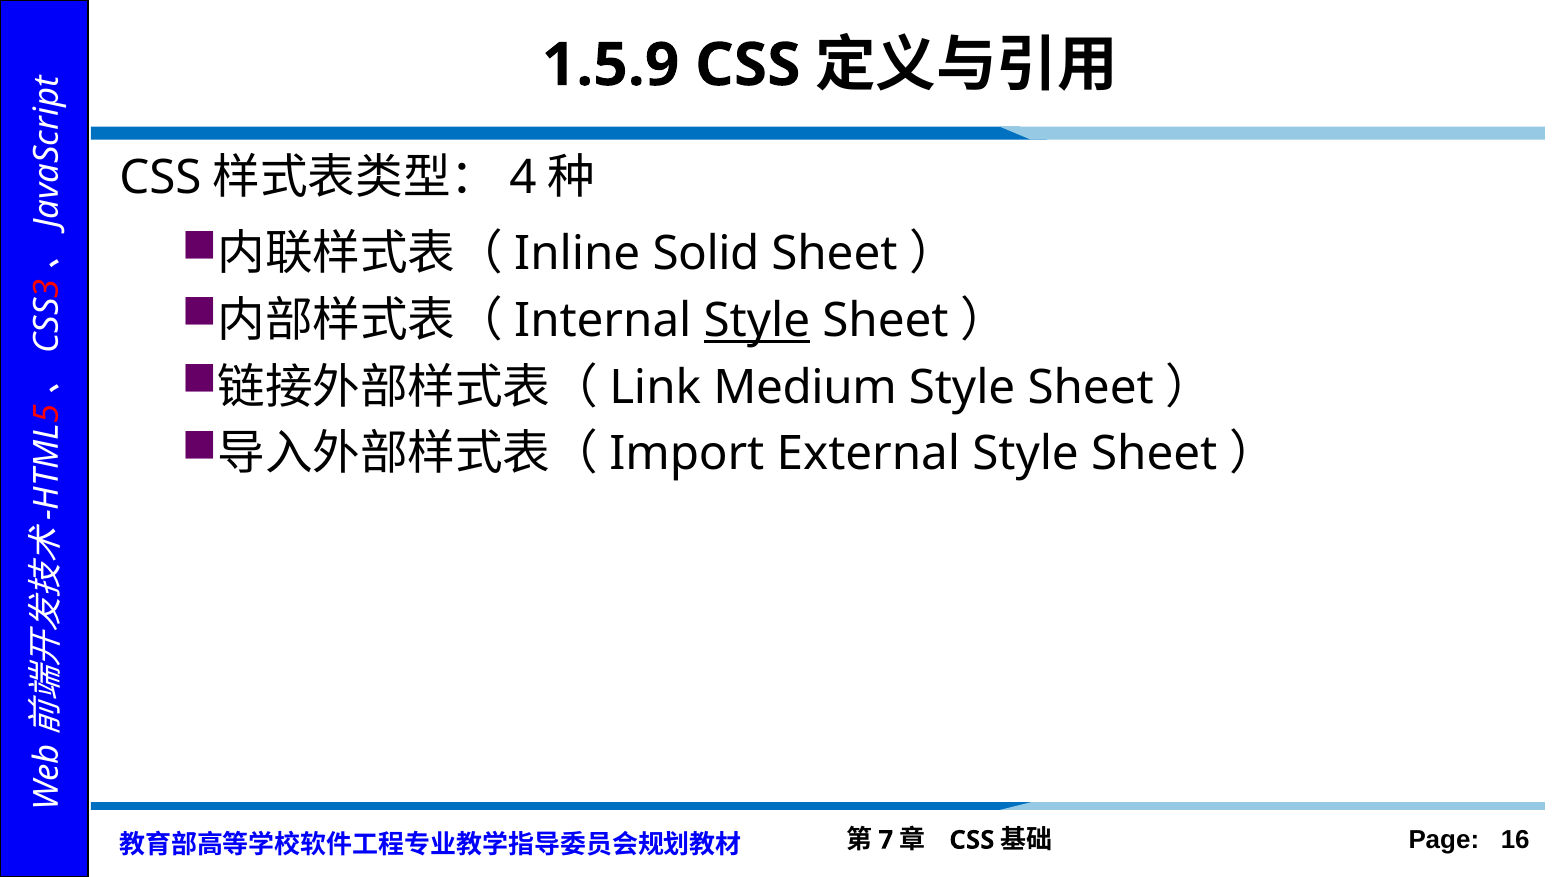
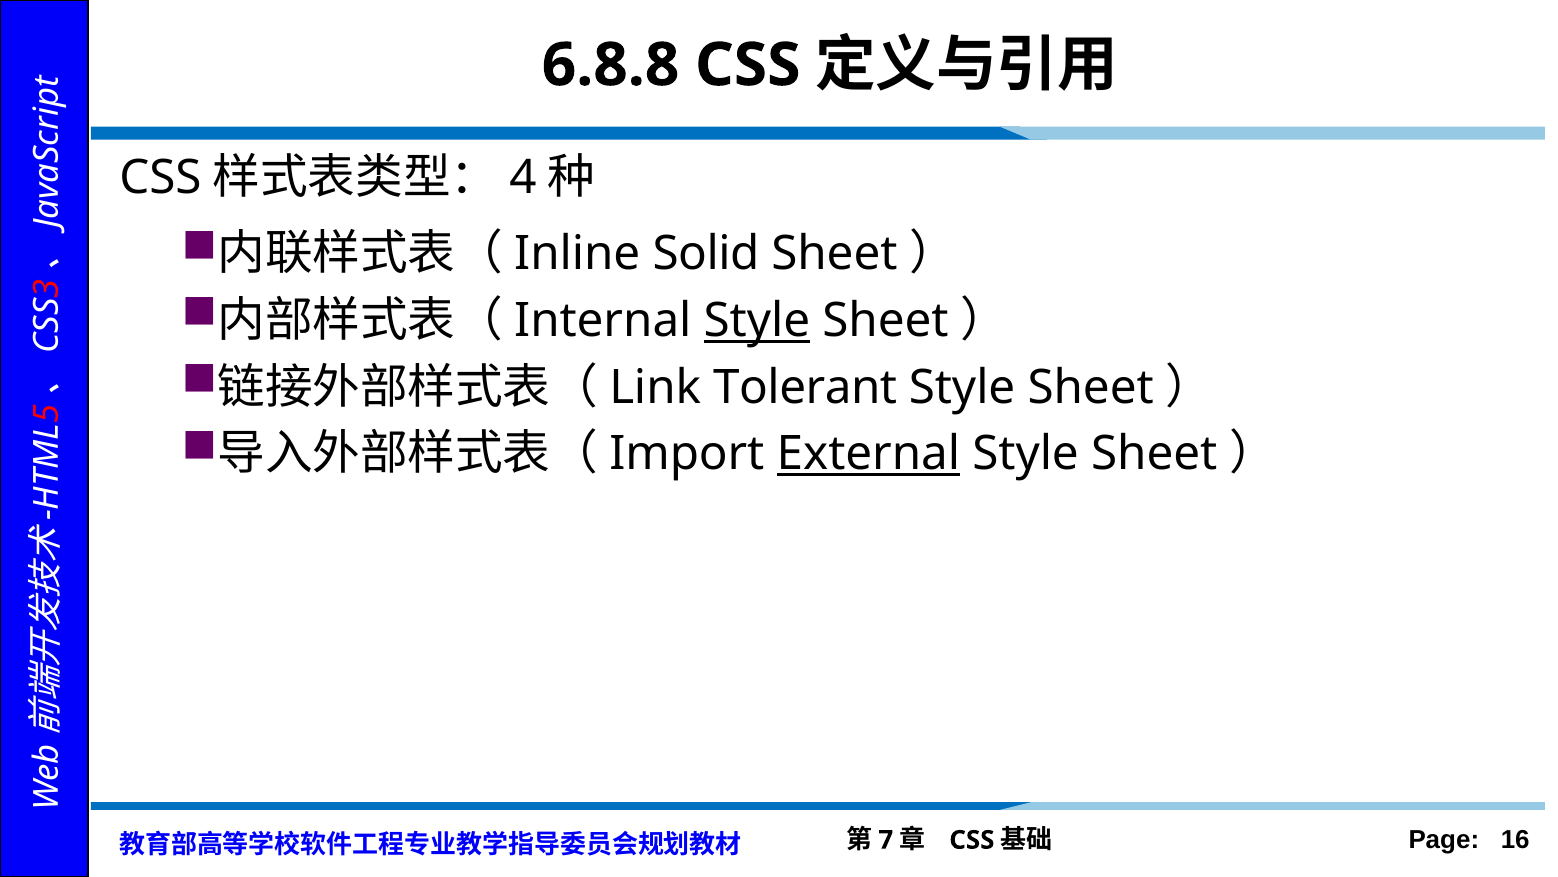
1.5.9: 1.5.9 -> 6.8.8 (611, 65)
Medium: Medium -> Tolerant (805, 387)
External underline: none -> present (868, 454)
